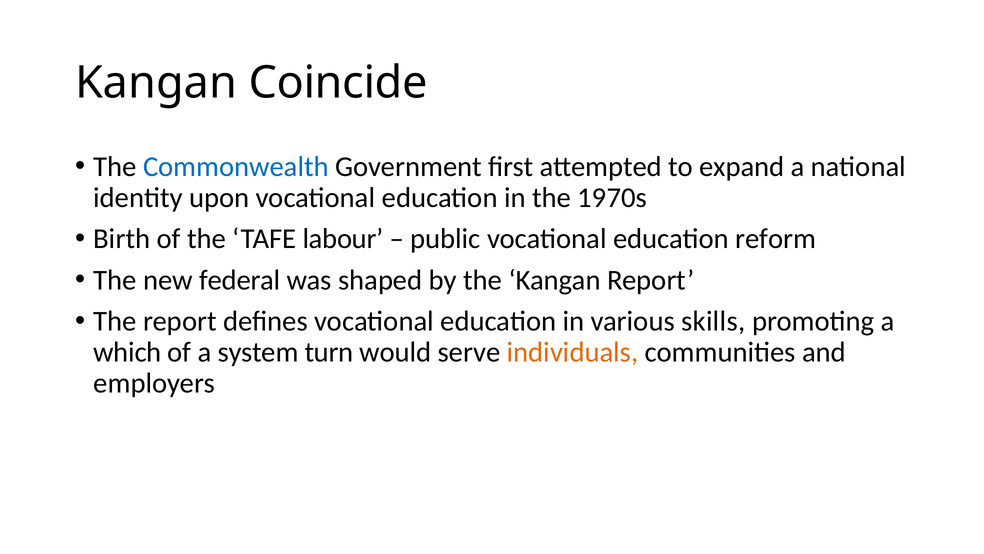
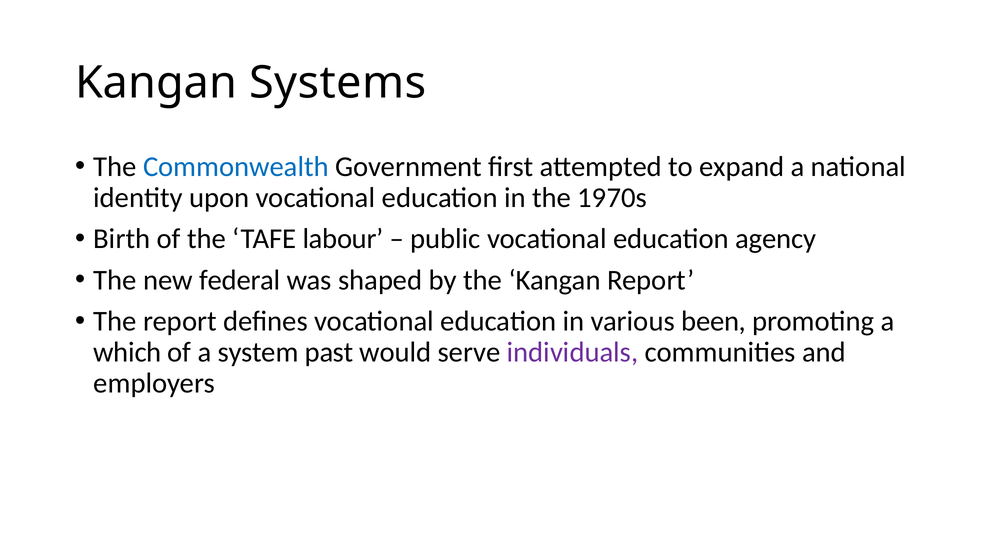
Coincide: Coincide -> Systems (338, 83)
reform: reform -> agency (776, 239)
skills: skills -> been (714, 321)
turn: turn -> past (329, 352)
individuals colour: orange -> purple (573, 352)
